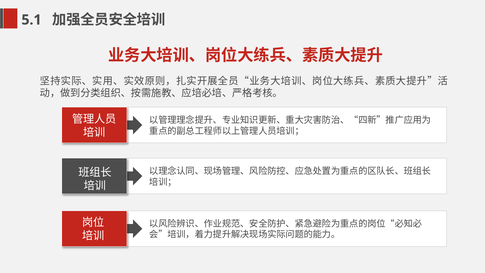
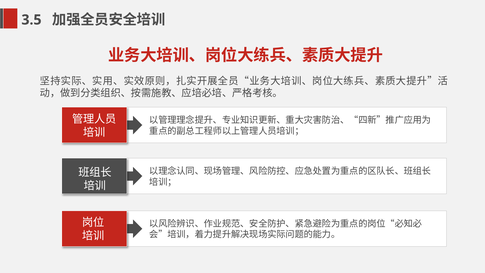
5.1: 5.1 -> 3.5 (31, 20)
